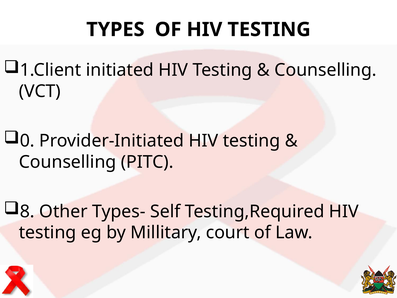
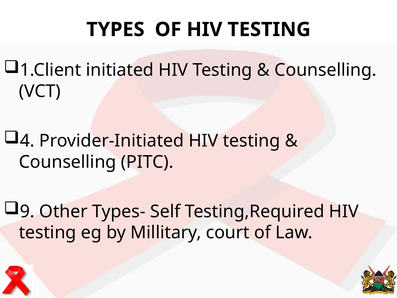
0: 0 -> 4 (27, 141)
8: 8 -> 9 (27, 211)
